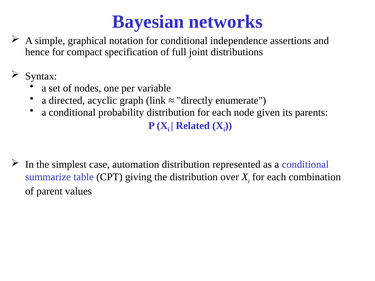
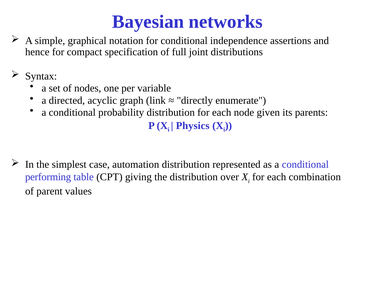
Related: Related -> Physics (193, 126)
summarize: summarize -> performing (48, 177)
